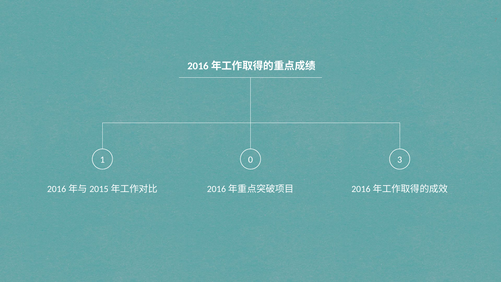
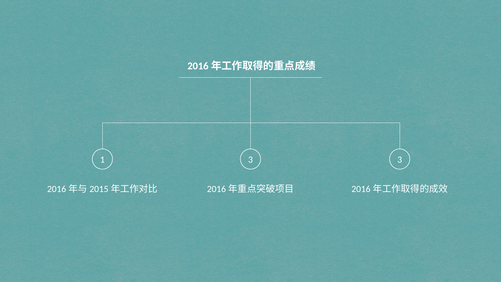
1 0: 0 -> 3 (250, 160)
